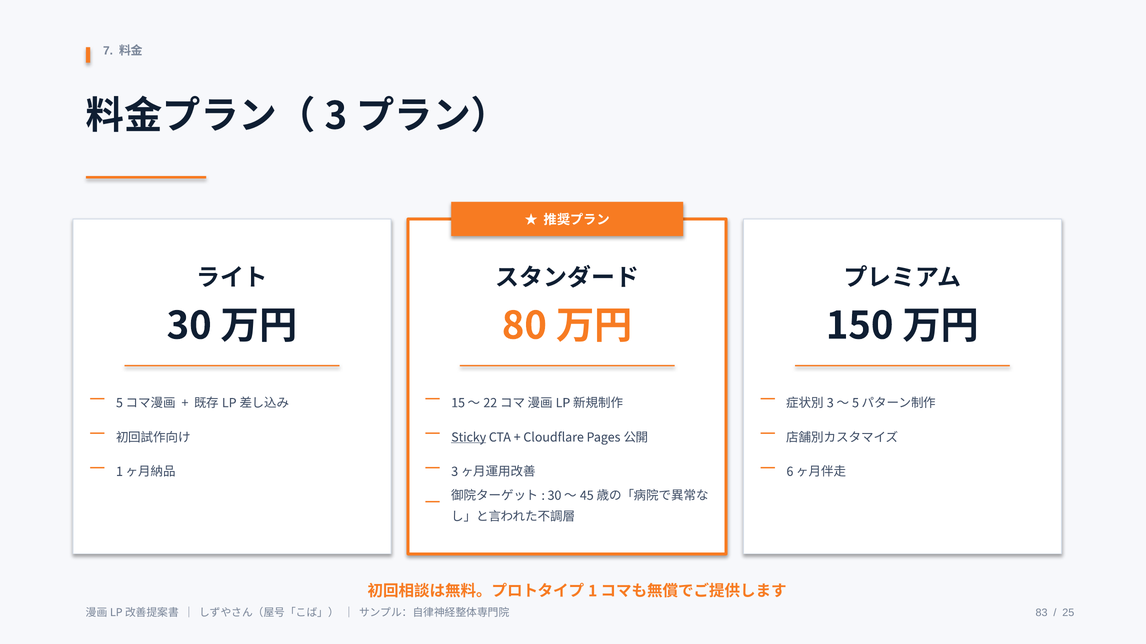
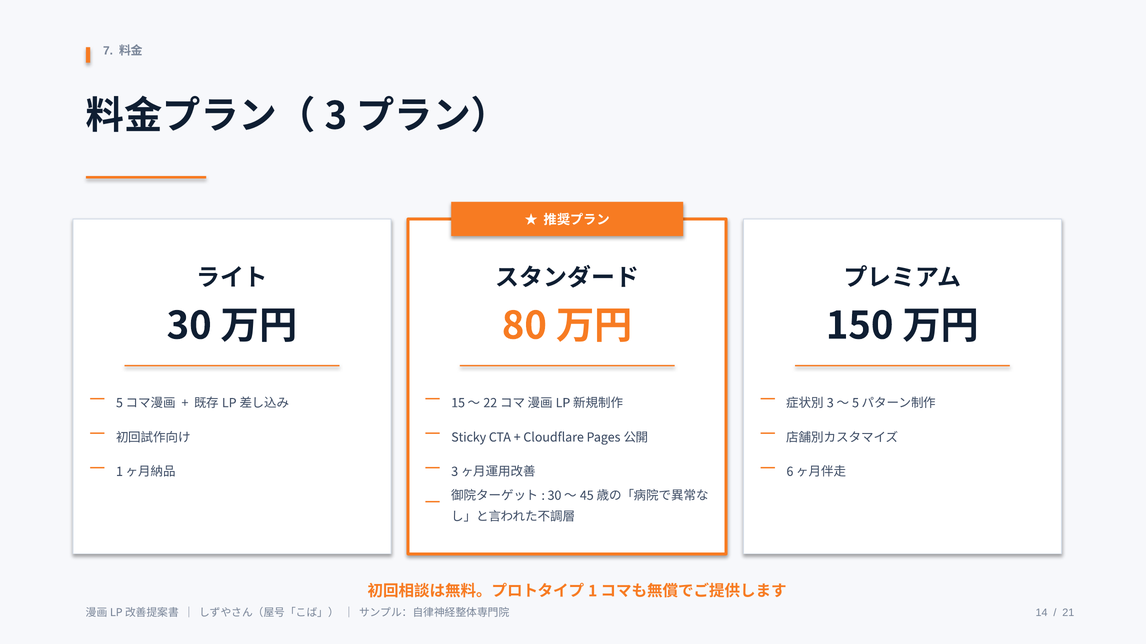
Sticky underline: present -> none (469, 438)
83: 83 -> 14 (1042, 613)
25: 25 -> 21 (1068, 613)
